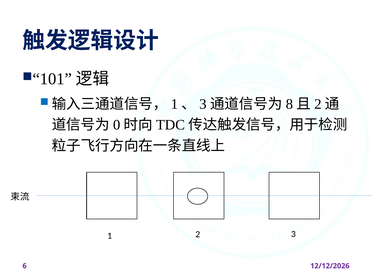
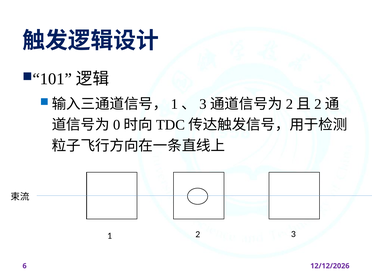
8: 8 -> 2 (289, 104)
